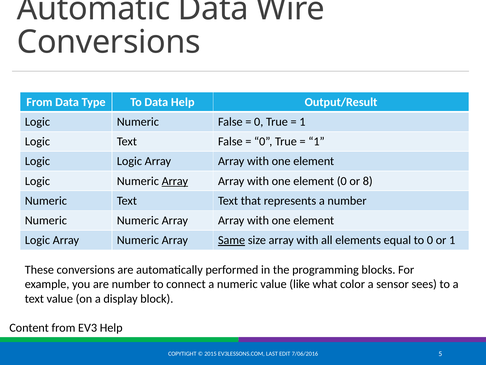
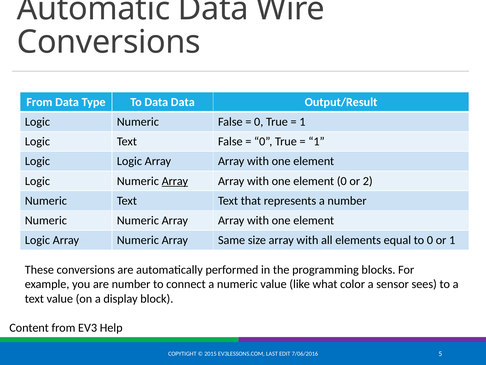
Data Help: Help -> Data (183, 102)
8: 8 -> 2 (368, 181)
Same underline: present -> none (232, 240)
